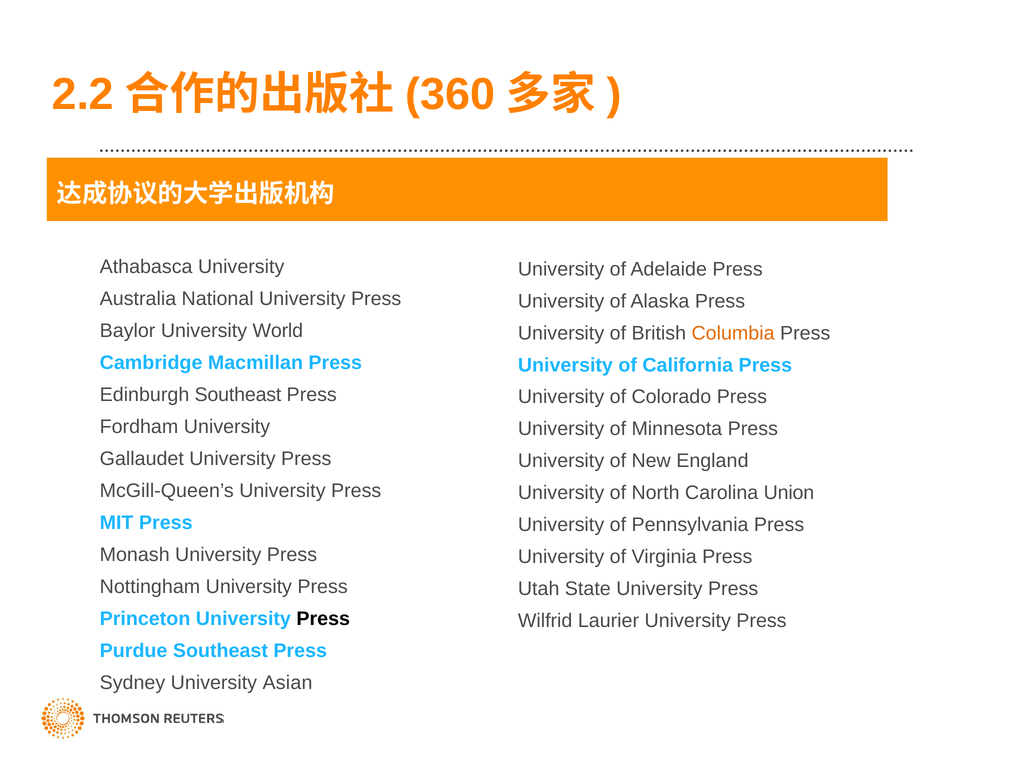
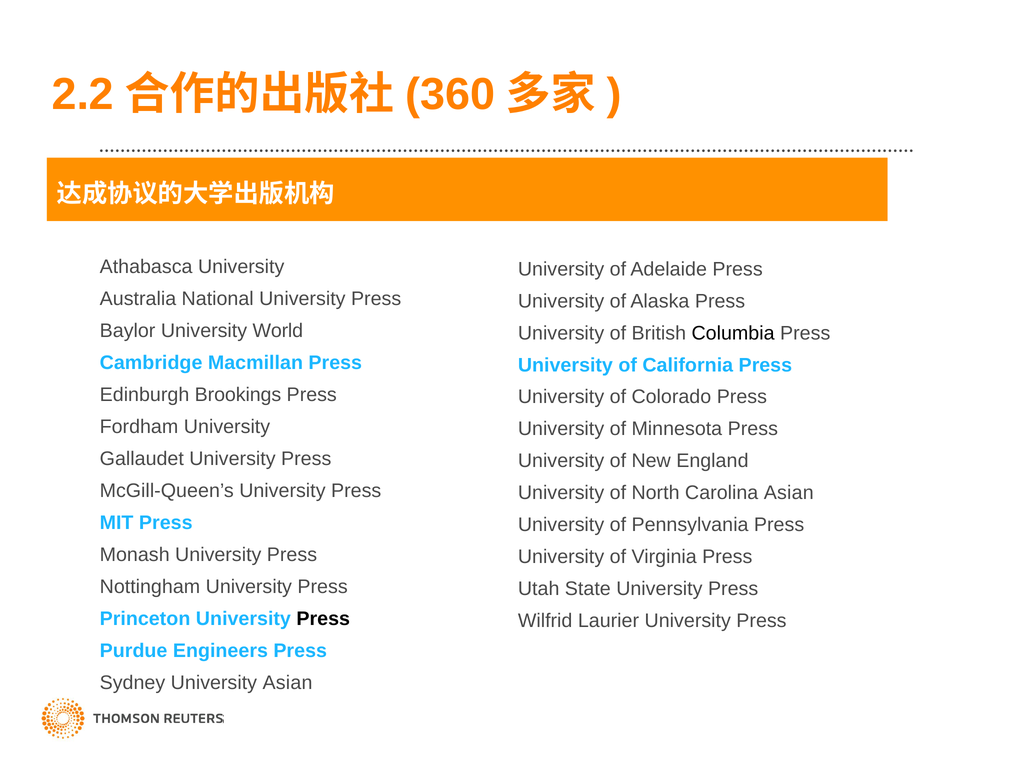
Columbia colour: orange -> black (733, 333)
Edinburgh Southeast: Southeast -> Brookings (238, 395)
Carolina Union: Union -> Asian (789, 493)
Purdue Southeast: Southeast -> Engineers (220, 651)
